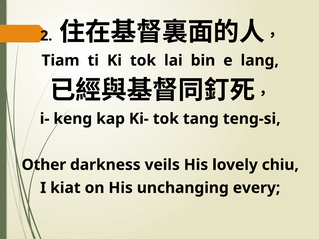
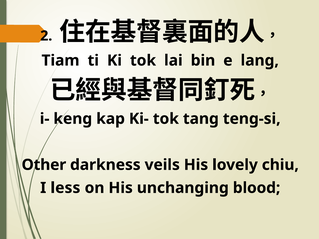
kiat: kiat -> less (65, 188)
every: every -> blood (257, 188)
